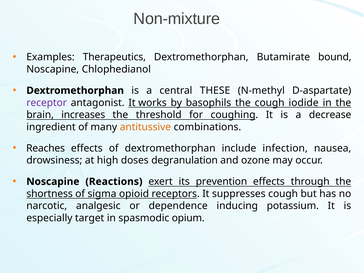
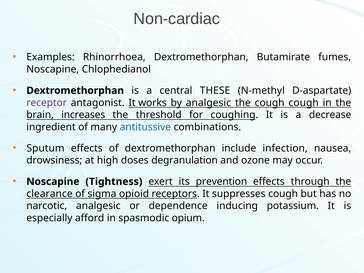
Non-mixture: Non-mixture -> Non-cardiac (177, 19)
Therapeutics: Therapeutics -> Rhinorrhoea (114, 57)
bound: bound -> fumes (335, 57)
by basophils: basophils -> analgesic (208, 103)
cough iodide: iodide -> cough (304, 103)
antitussive colour: orange -> blue (145, 127)
Reaches: Reaches -> Sputum (45, 148)
Reactions: Reactions -> Tightness (114, 182)
shortness: shortness -> clearance (49, 194)
target: target -> afford (90, 218)
